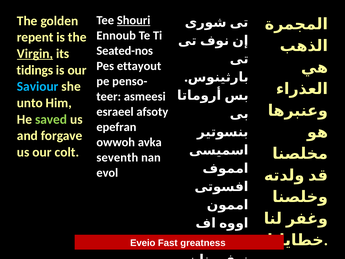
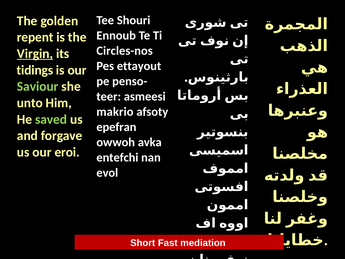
Shouri underline: present -> none (134, 20)
Seated-nos: Seated-nos -> Circles-nos (125, 51)
Saviour colour: light blue -> light green (38, 86)
esraeel: esraeel -> makrio (115, 112)
colt: colt -> eroi (67, 152)
seventh: seventh -> entefchi (117, 157)
Eveio: Eveio -> Short (143, 243)
greatness: greatness -> mediation (203, 243)
